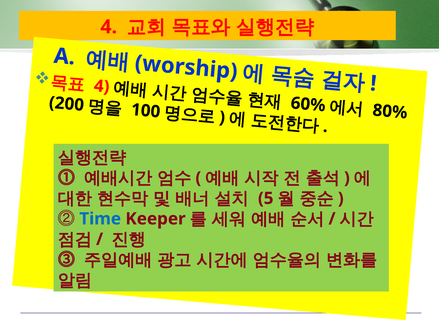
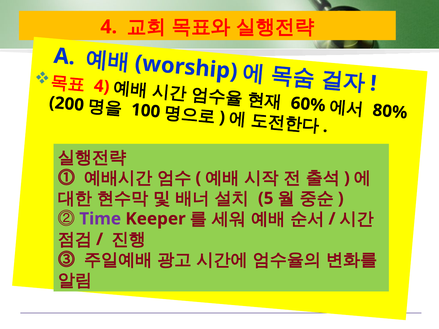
Time colour: blue -> purple (100, 219)
